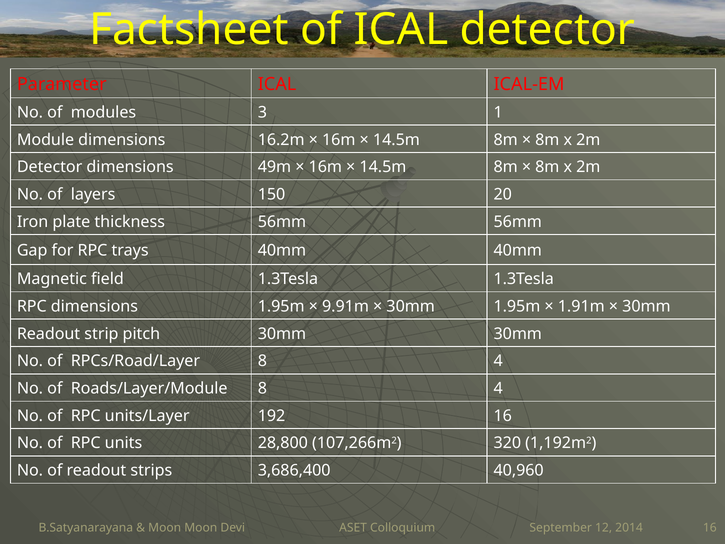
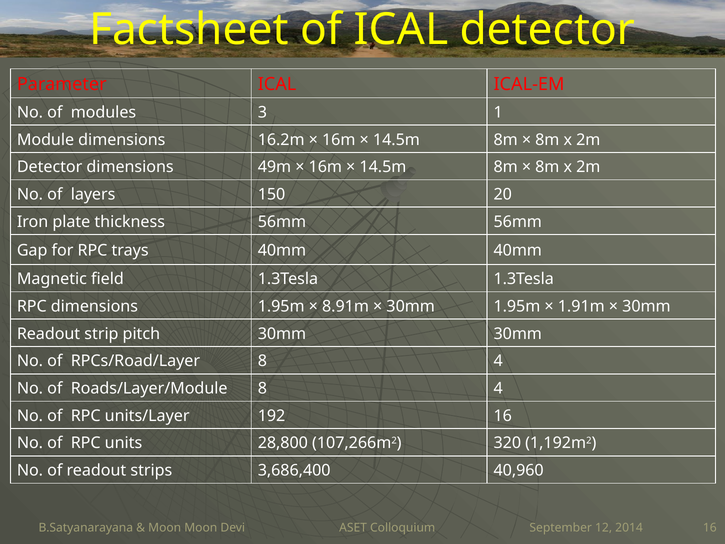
9.91m: 9.91m -> 8.91m (346, 306)
